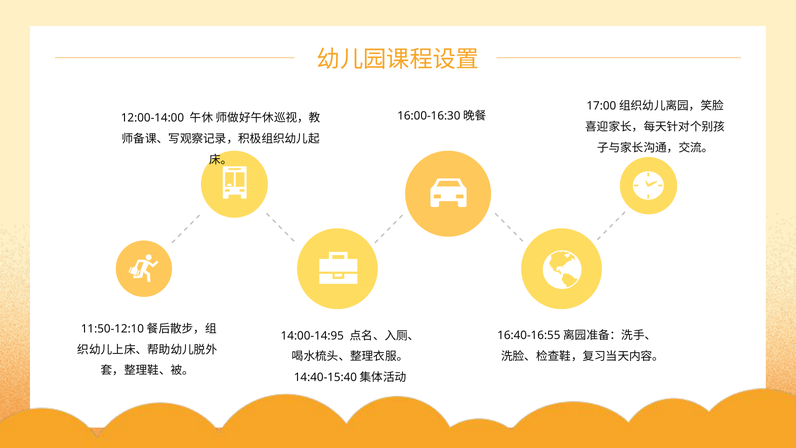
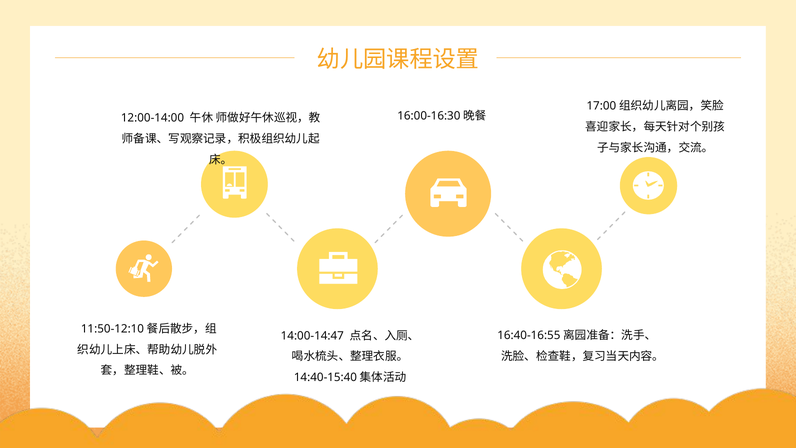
14:00-14:95: 14:00-14:95 -> 14:00-14:47 (312, 335)
